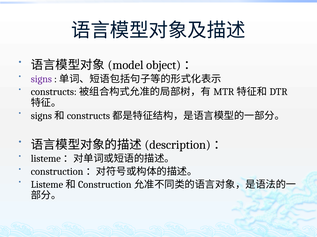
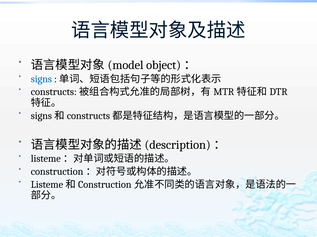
signs colour: purple -> blue (41, 79)
